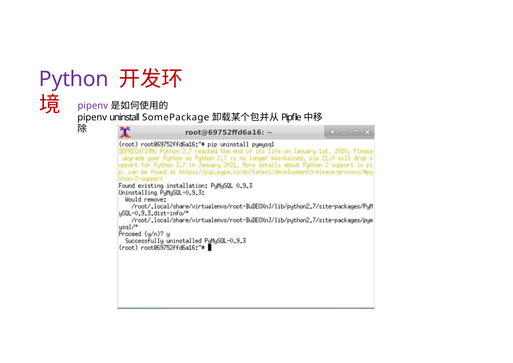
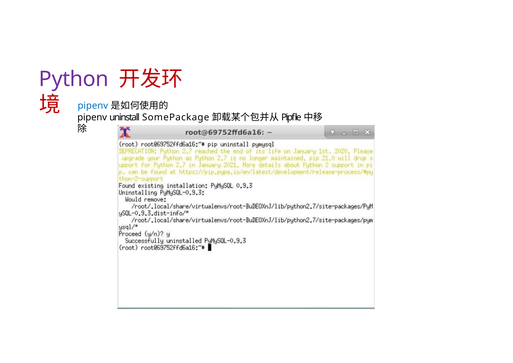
pipenv colour: purple -> blue (93, 106)
